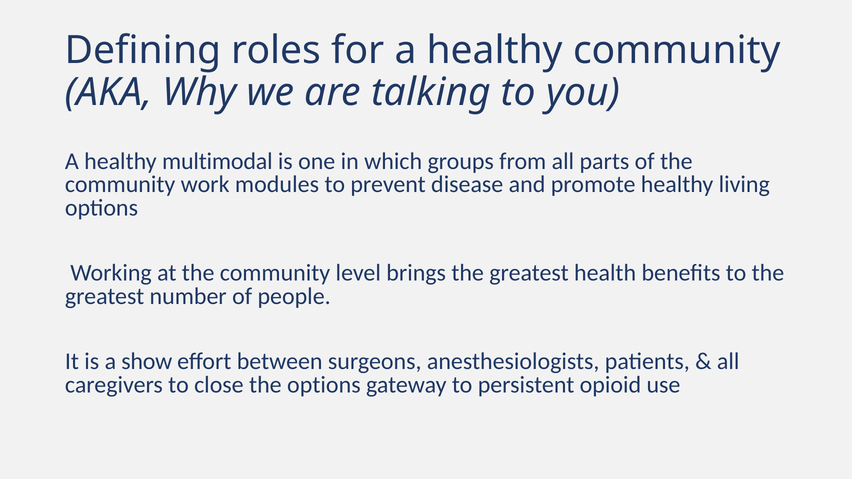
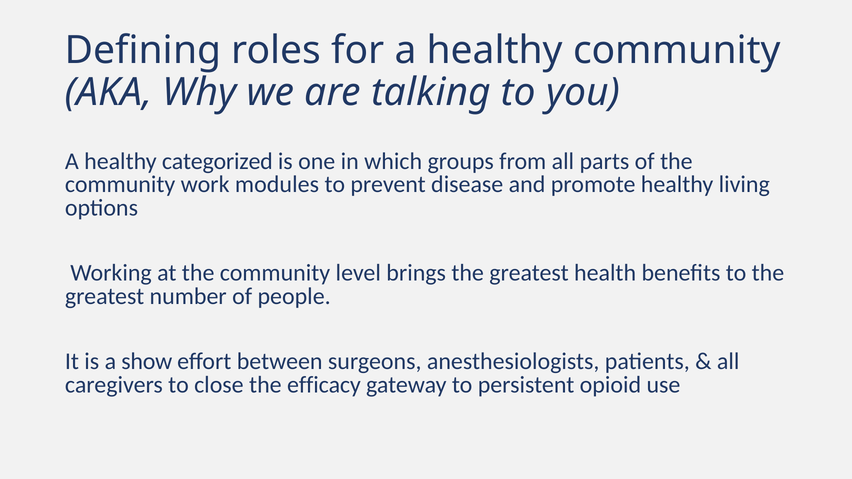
multimodal: multimodal -> categorized (217, 161)
the options: options -> efficacy (324, 385)
